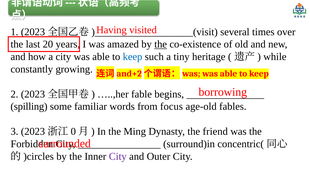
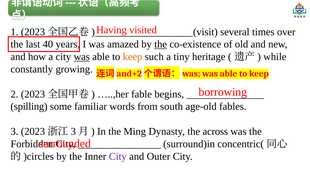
20: 20 -> 40 (48, 44)
was underline: none -> present (82, 57)
keep colour: blue -> orange (133, 57)
focus: focus -> south (172, 106)
0: 0 -> 3 (73, 131)
friend: friend -> across (215, 131)
